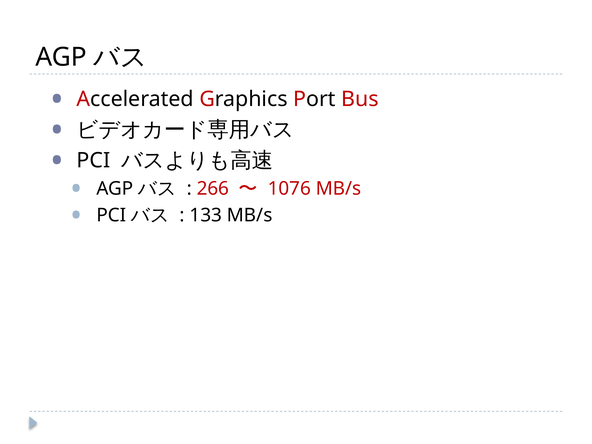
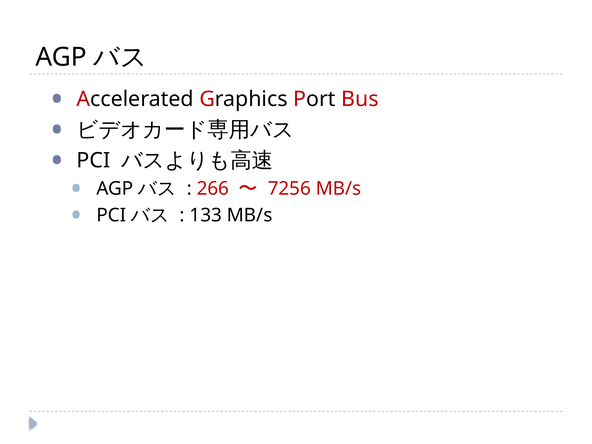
1076: 1076 -> 7256 (289, 188)
